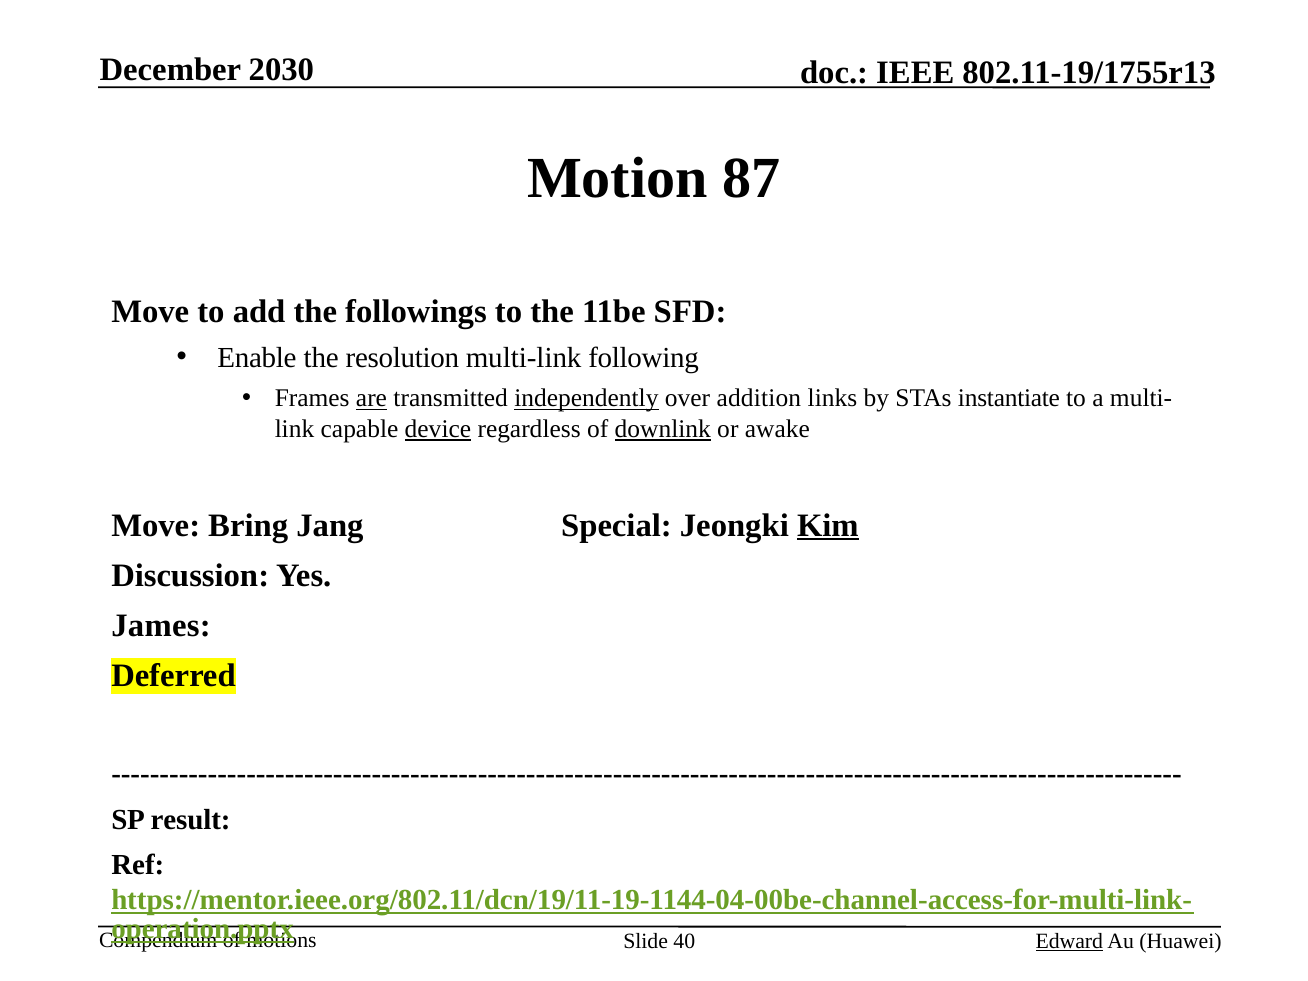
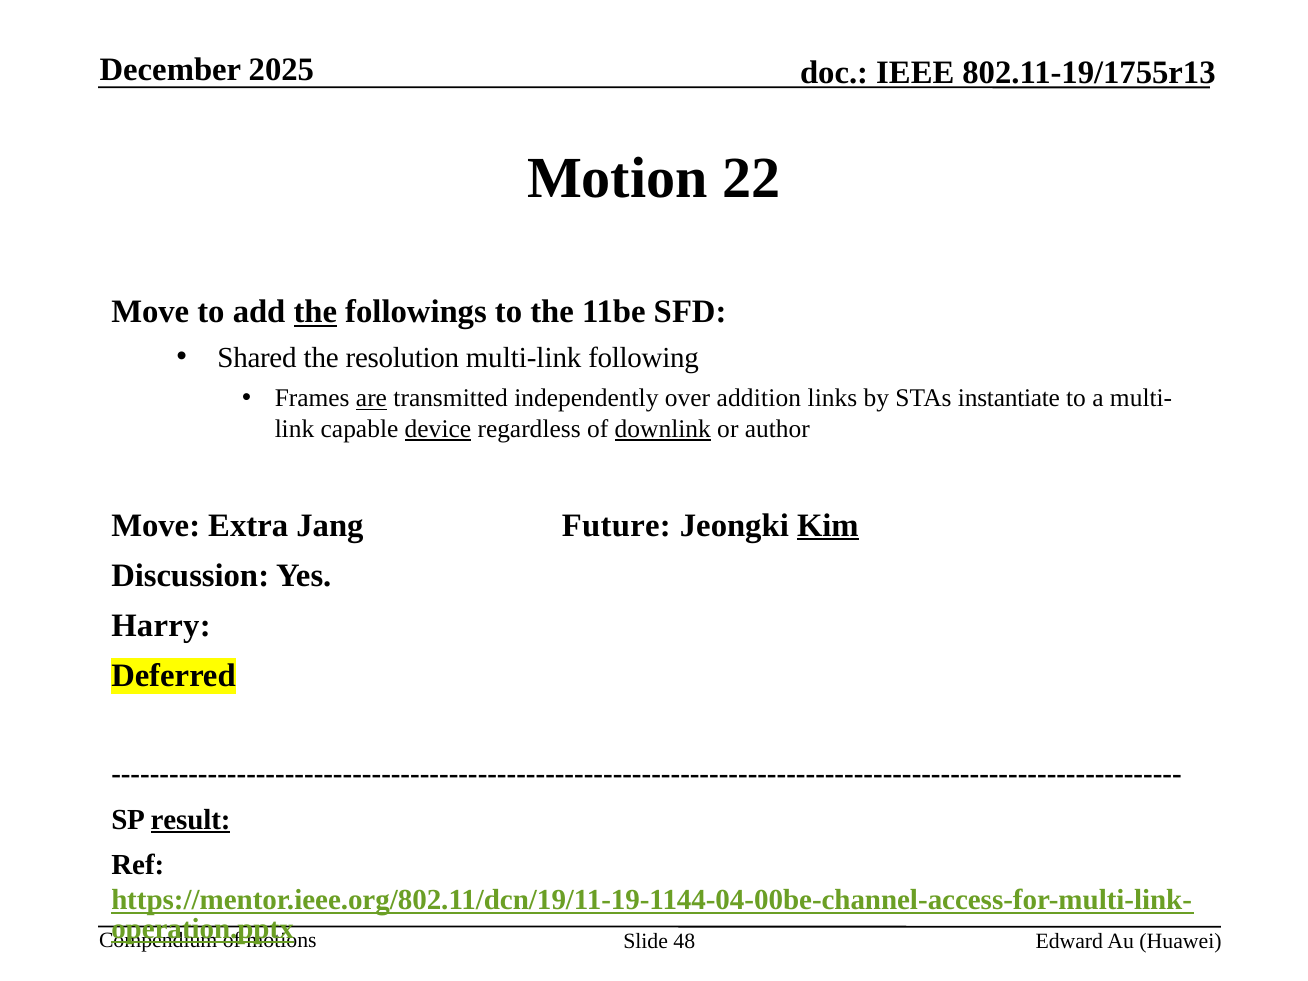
2030: 2030 -> 2025 (281, 69)
87: 87 -> 22 (751, 178)
the underline: none -> present (315, 312)
Enable: Enable -> Shared (257, 358)
independently underline: present -> none (586, 398)
awake: awake -> author (777, 429)
Bring: Bring -> Extra (248, 525)
Special: Special -> Future (616, 525)
James: James -> Harry (161, 626)
result underline: none -> present (191, 820)
40: 40 -> 48 (684, 941)
Edward underline: present -> none (1069, 941)
